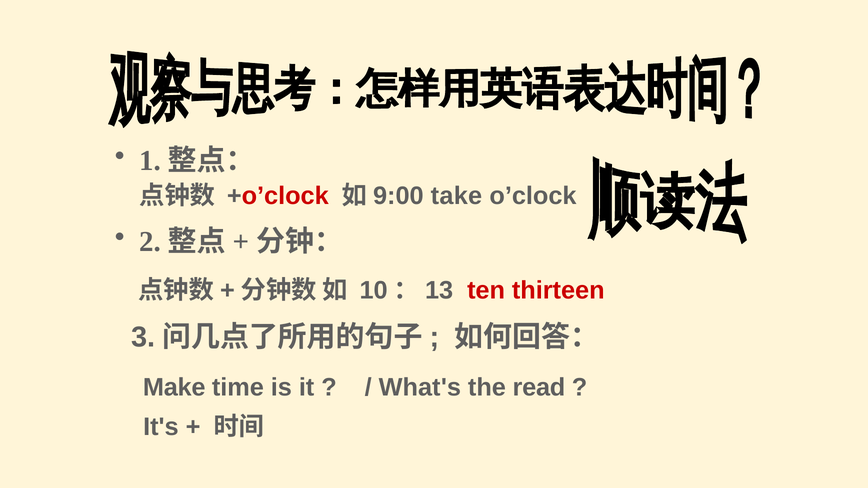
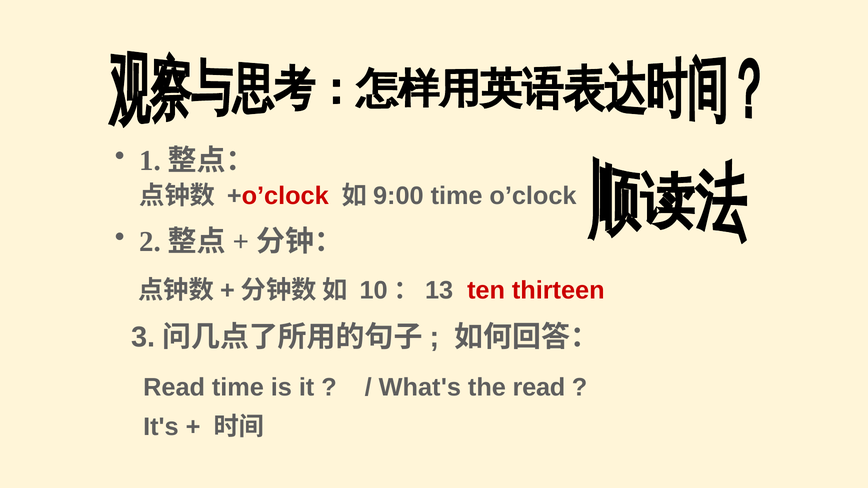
take: take -> time (457, 196)
Make: Make -> Read (174, 388)
